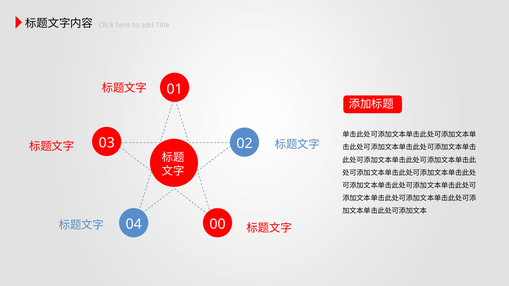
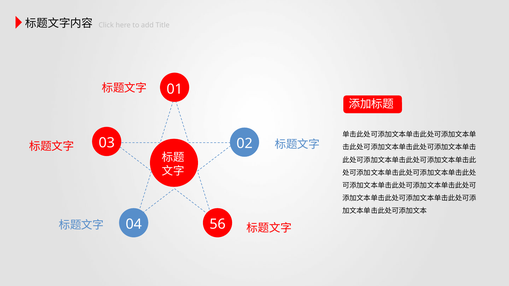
00: 00 -> 56 (218, 225)
